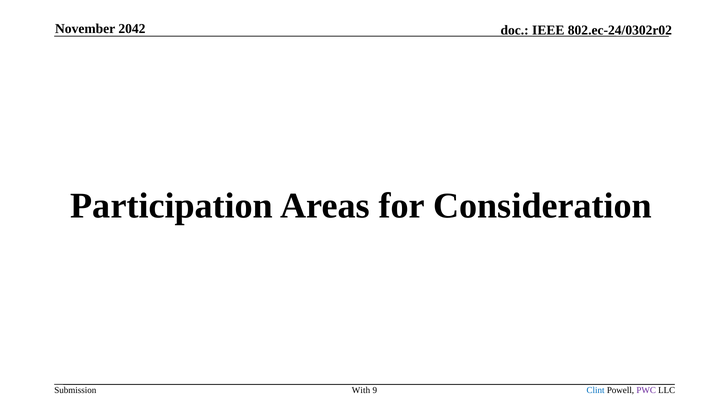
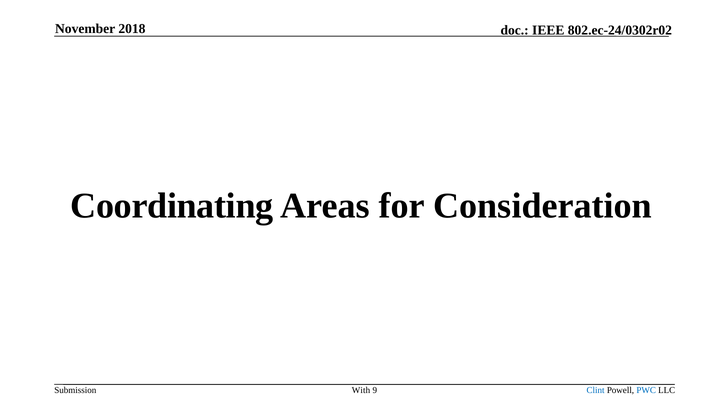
2042: 2042 -> 2018 (132, 29)
Participation: Participation -> Coordinating (172, 206)
PWC colour: purple -> blue (646, 390)
